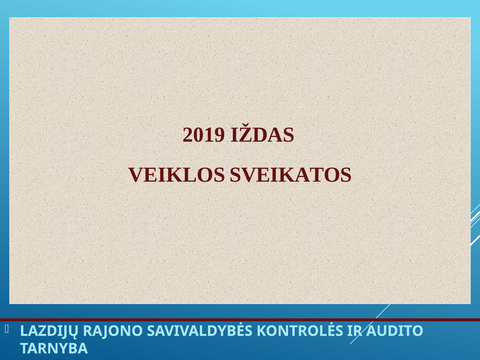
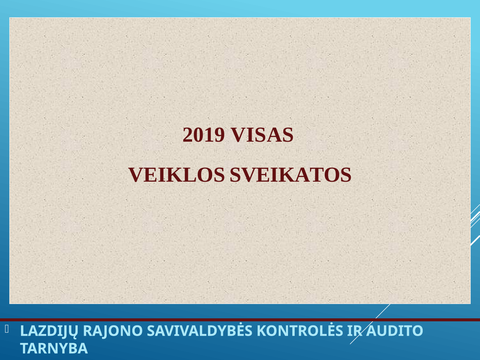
IŽDAS: IŽDAS -> VISAS (262, 135)
